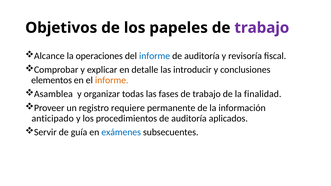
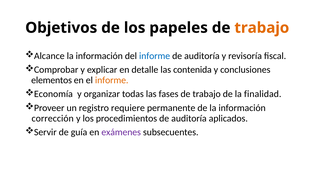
trabajo colour: purple -> orange (262, 28)
operaciones: operaciones -> información (99, 56)
introducir: introducir -> contenida (192, 70)
Asamblea: Asamblea -> Economía (53, 94)
anticipado: anticipado -> corrección (53, 118)
exámenes colour: blue -> purple (121, 132)
